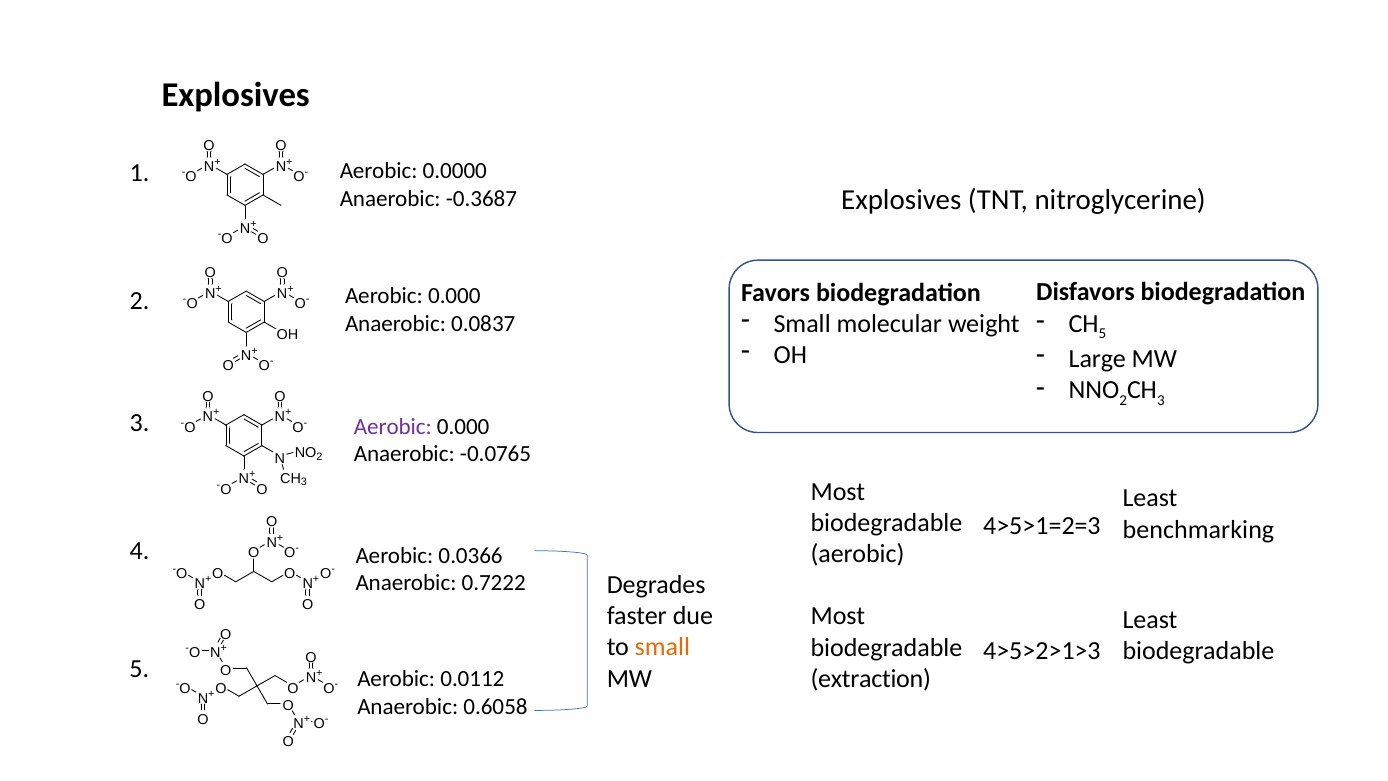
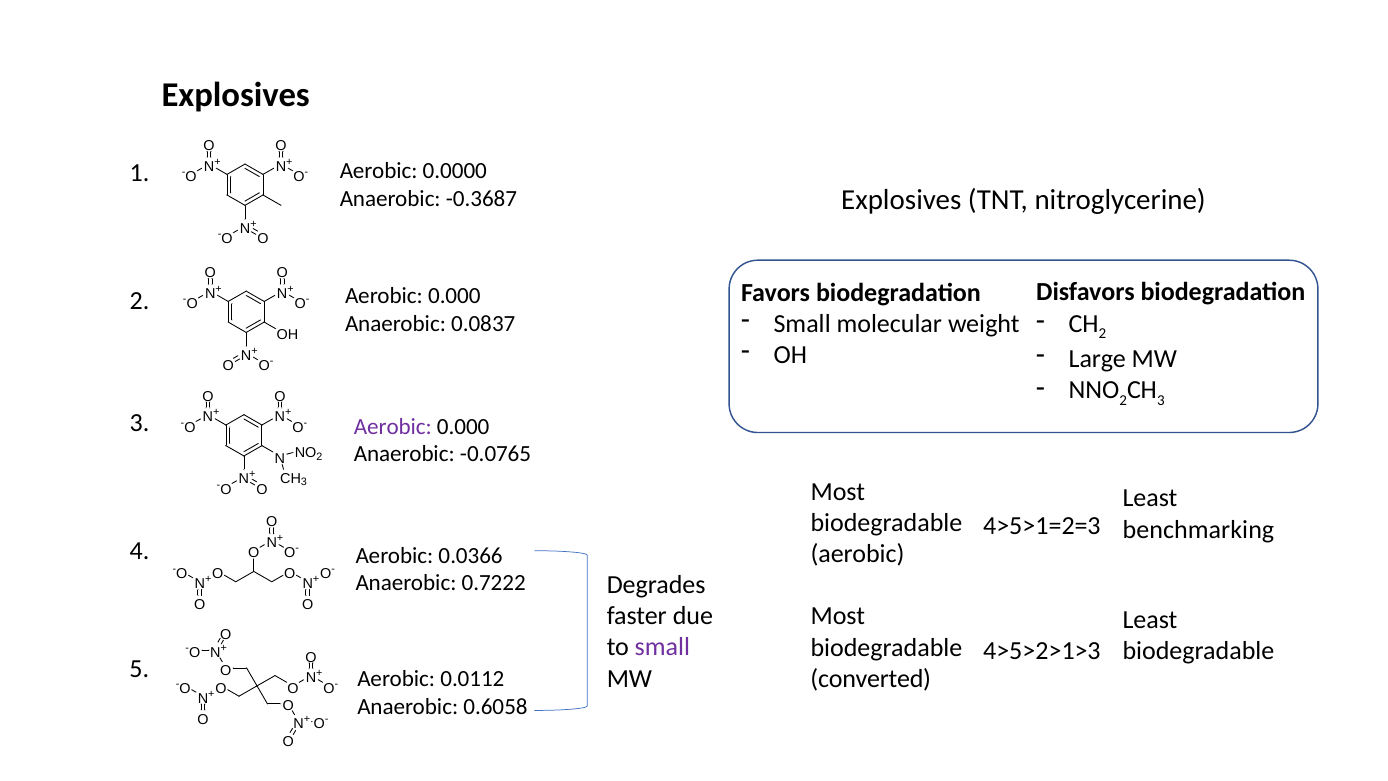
5: 5 -> 2 (1103, 334)
small colour: orange -> purple (662, 647)
extraction: extraction -> converted (871, 679)
